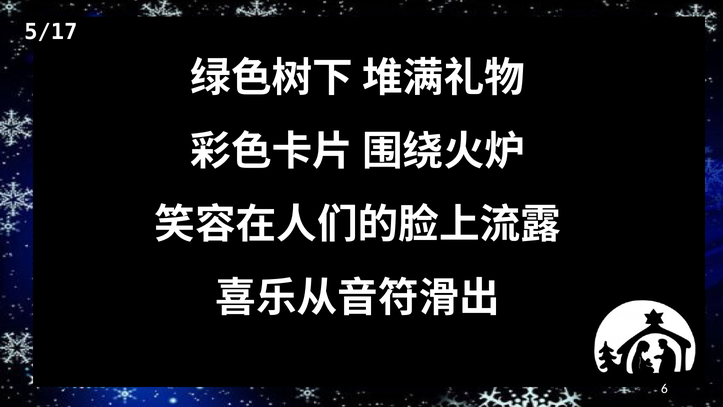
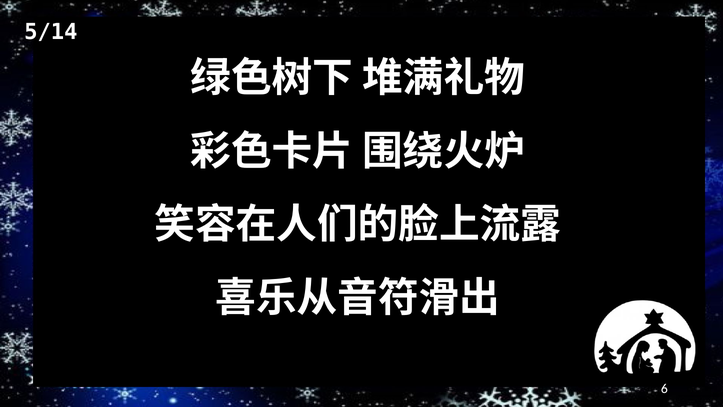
5/17: 5/17 -> 5/14 (51, 32)
